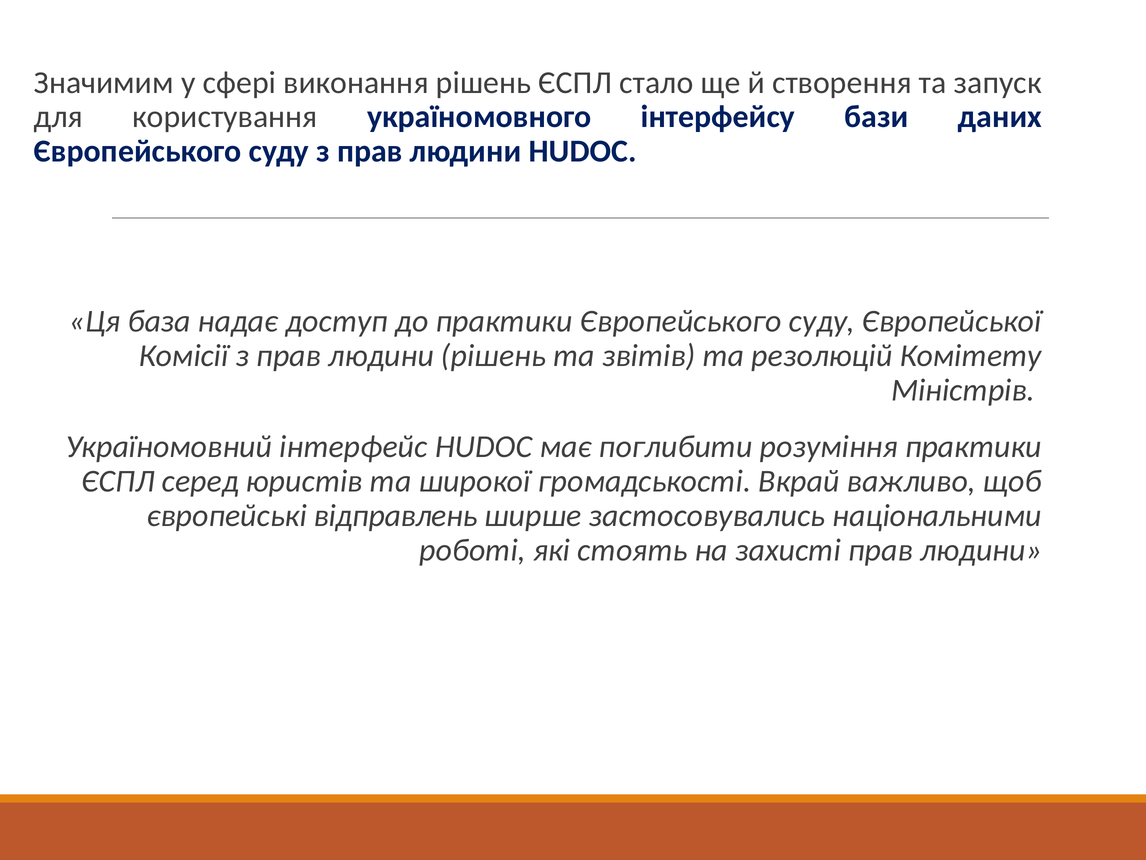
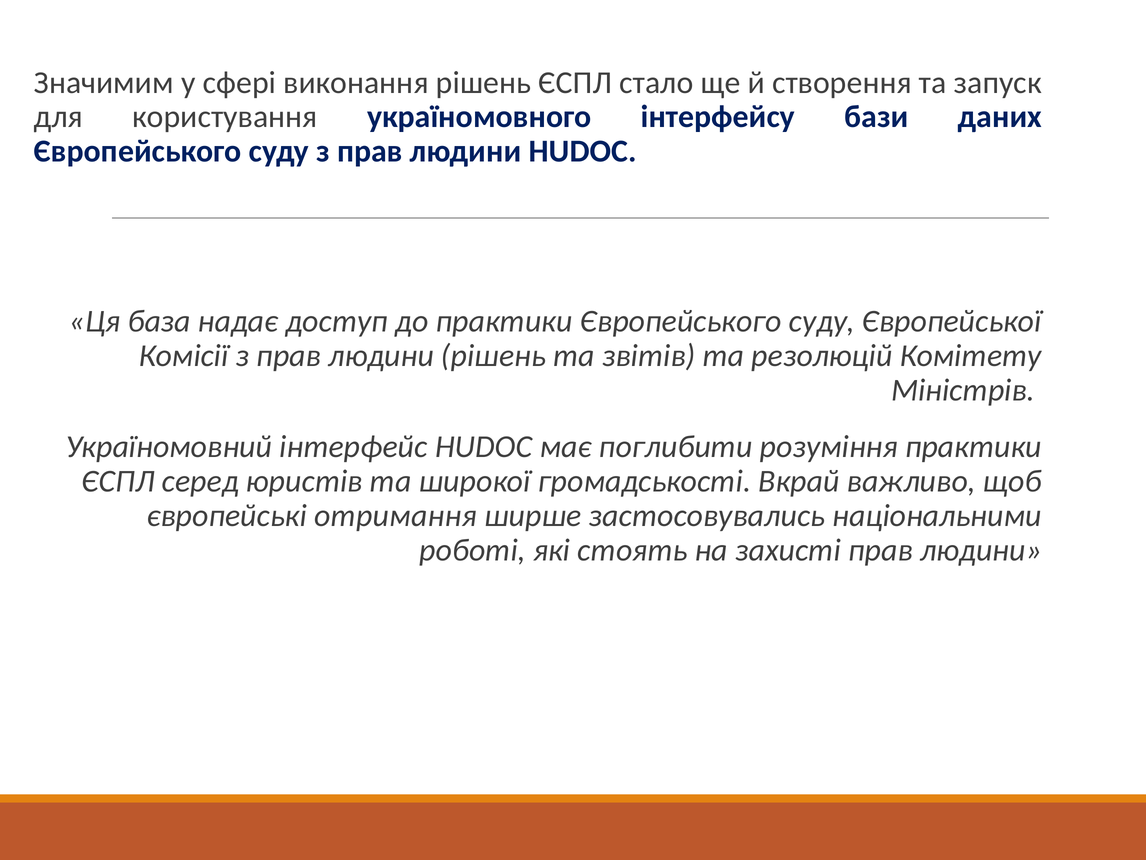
відправлень: відправлень -> отримання (396, 515)
